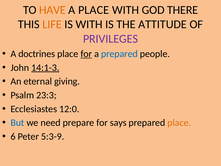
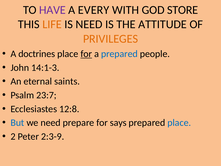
HAVE colour: orange -> purple (52, 10)
A PLACE: PLACE -> EVERY (94, 10)
THERE: THERE -> STORE (183, 10)
IS WITH: WITH -> NEED (89, 24)
PRIVILEGES colour: purple -> orange (111, 39)
14:1-3 underline: present -> none (45, 68)
giving: giving -> saints (67, 81)
23:3: 23:3 -> 23:7 (46, 95)
12:0: 12:0 -> 12:8 (69, 109)
place colour: orange -> blue (179, 123)
6: 6 -> 2 (13, 136)
5:3-9: 5:3-9 -> 2:3-9 (53, 136)
